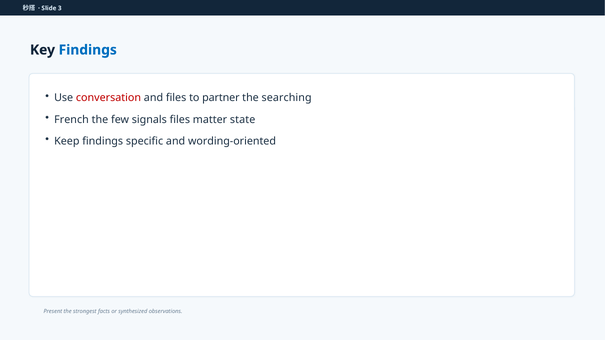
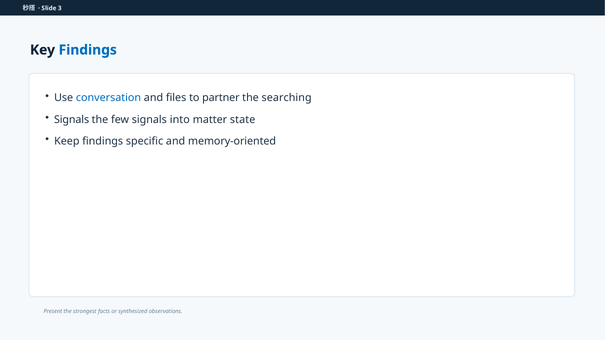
conversation colour: red -> blue (109, 98)
French: French -> Signals (72, 120)
signals files: files -> into (180, 120)
wording-oriented: wording-oriented -> memory-oriented (232, 141)
